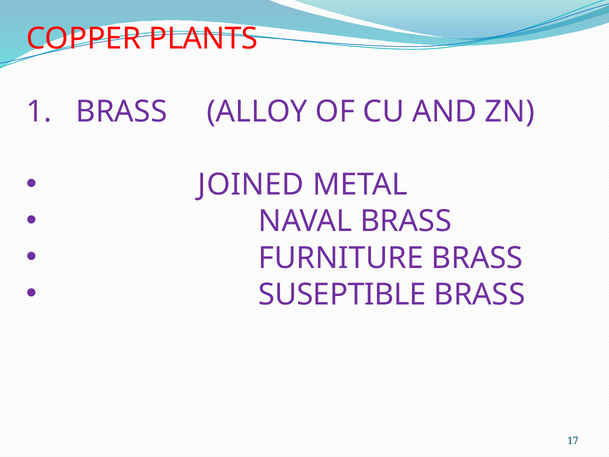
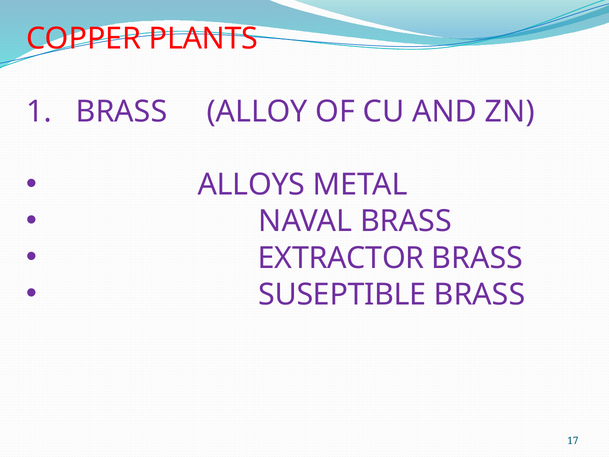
JOINED: JOINED -> ALLOYS (251, 185)
FURNITURE: FURNITURE -> EXTRACTOR (341, 258)
